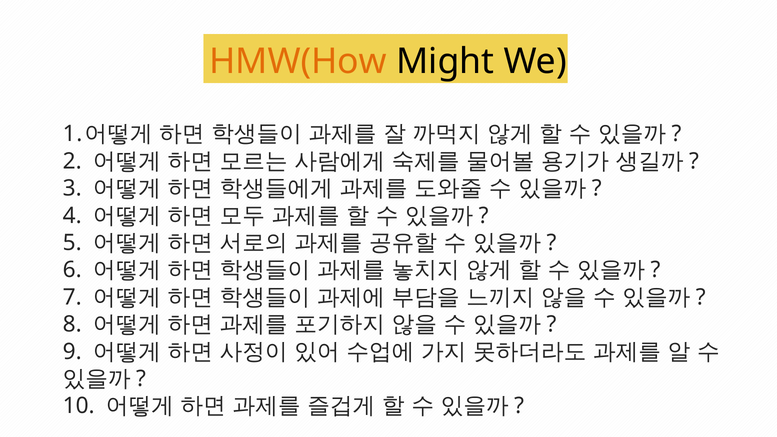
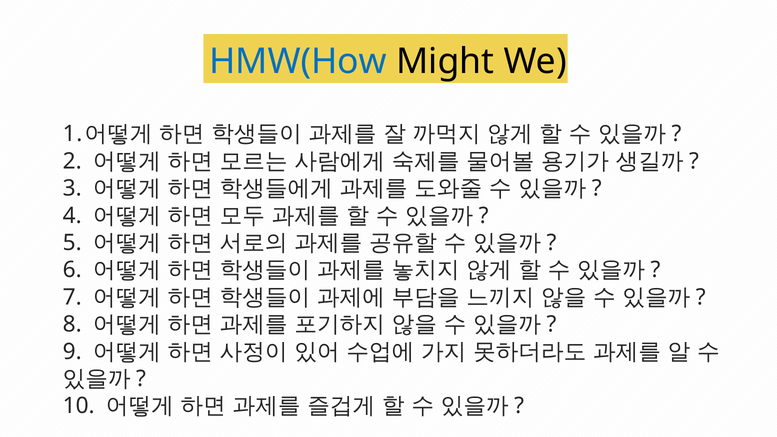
HMW(How colour: orange -> blue (298, 61)
